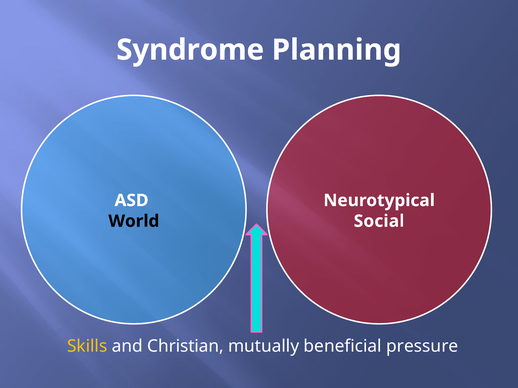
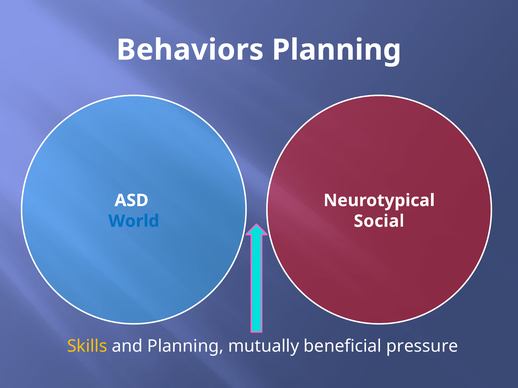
Syndrome: Syndrome -> Behaviors (190, 50)
World colour: black -> blue (134, 221)
and Christian: Christian -> Planning (185, 347)
